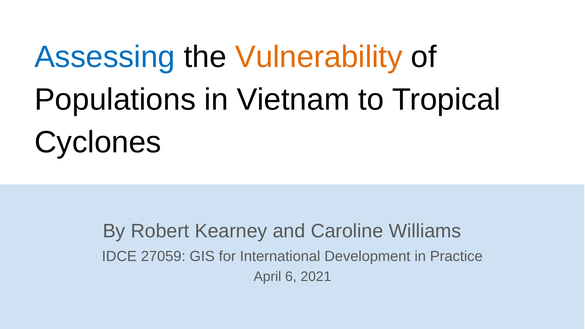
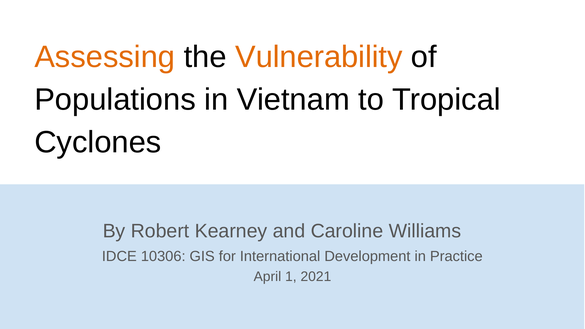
Assessing colour: blue -> orange (105, 57)
27059: 27059 -> 10306 (163, 256)
6: 6 -> 1 (291, 277)
